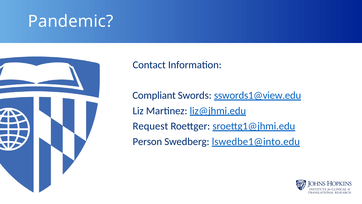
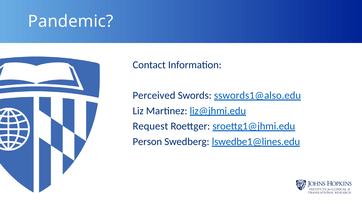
Compliant: Compliant -> Perceived (154, 95)
sswords1@view.edu: sswords1@view.edu -> sswords1@also.edu (257, 95)
lswedbe1@into.edu: lswedbe1@into.edu -> lswedbe1@lines.edu (256, 141)
